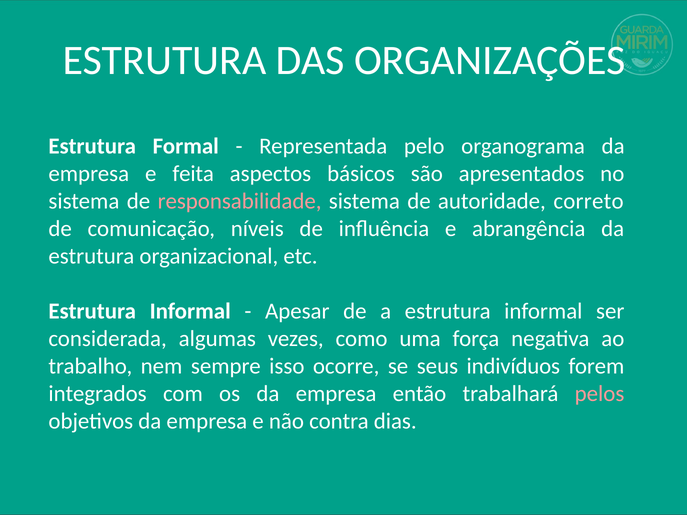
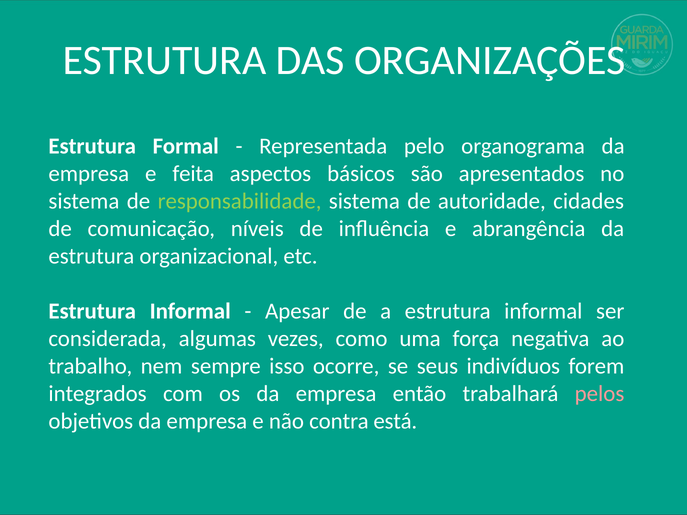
responsabilidade colour: pink -> light green (240, 201)
correto: correto -> cidades (589, 201)
dias: dias -> está (395, 421)
